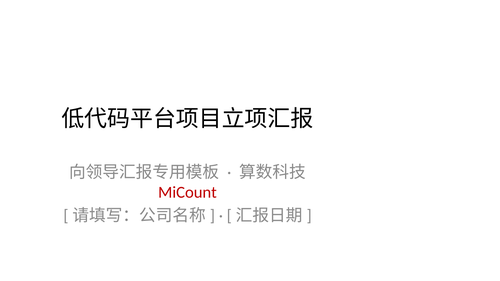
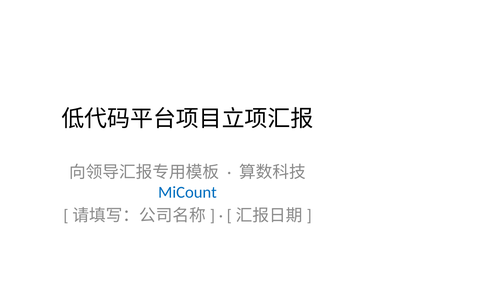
MiCount colour: red -> blue (187, 192)
